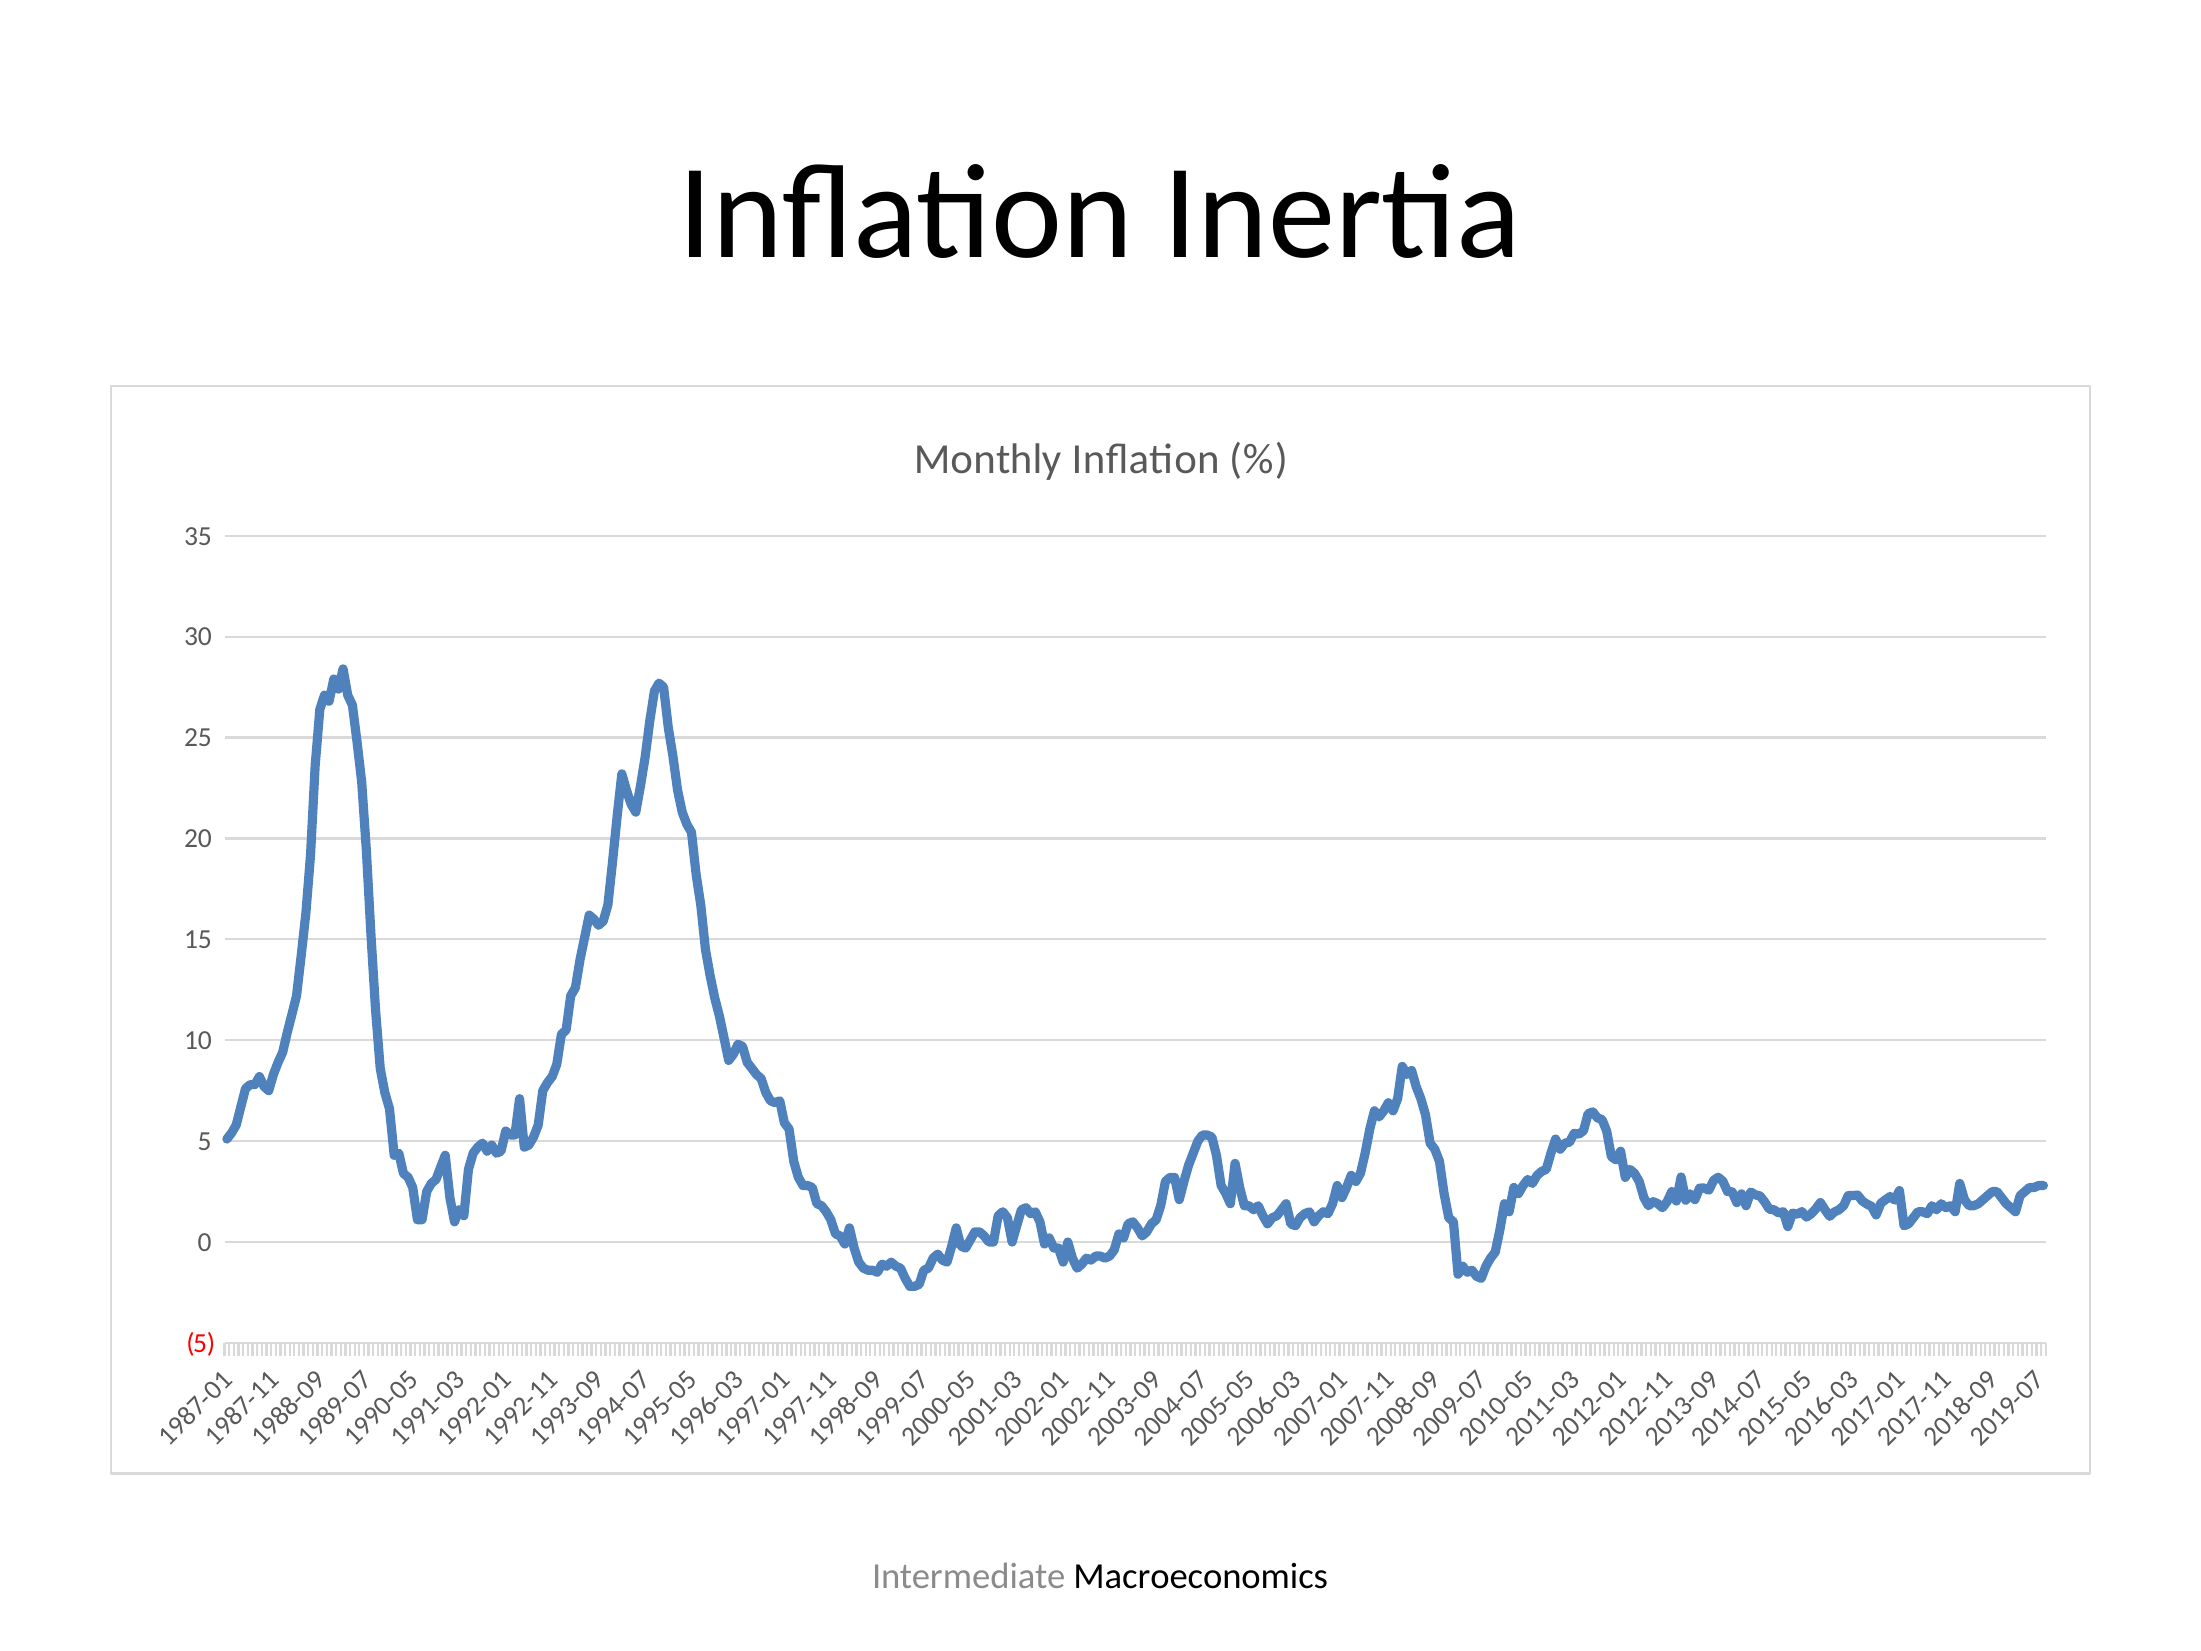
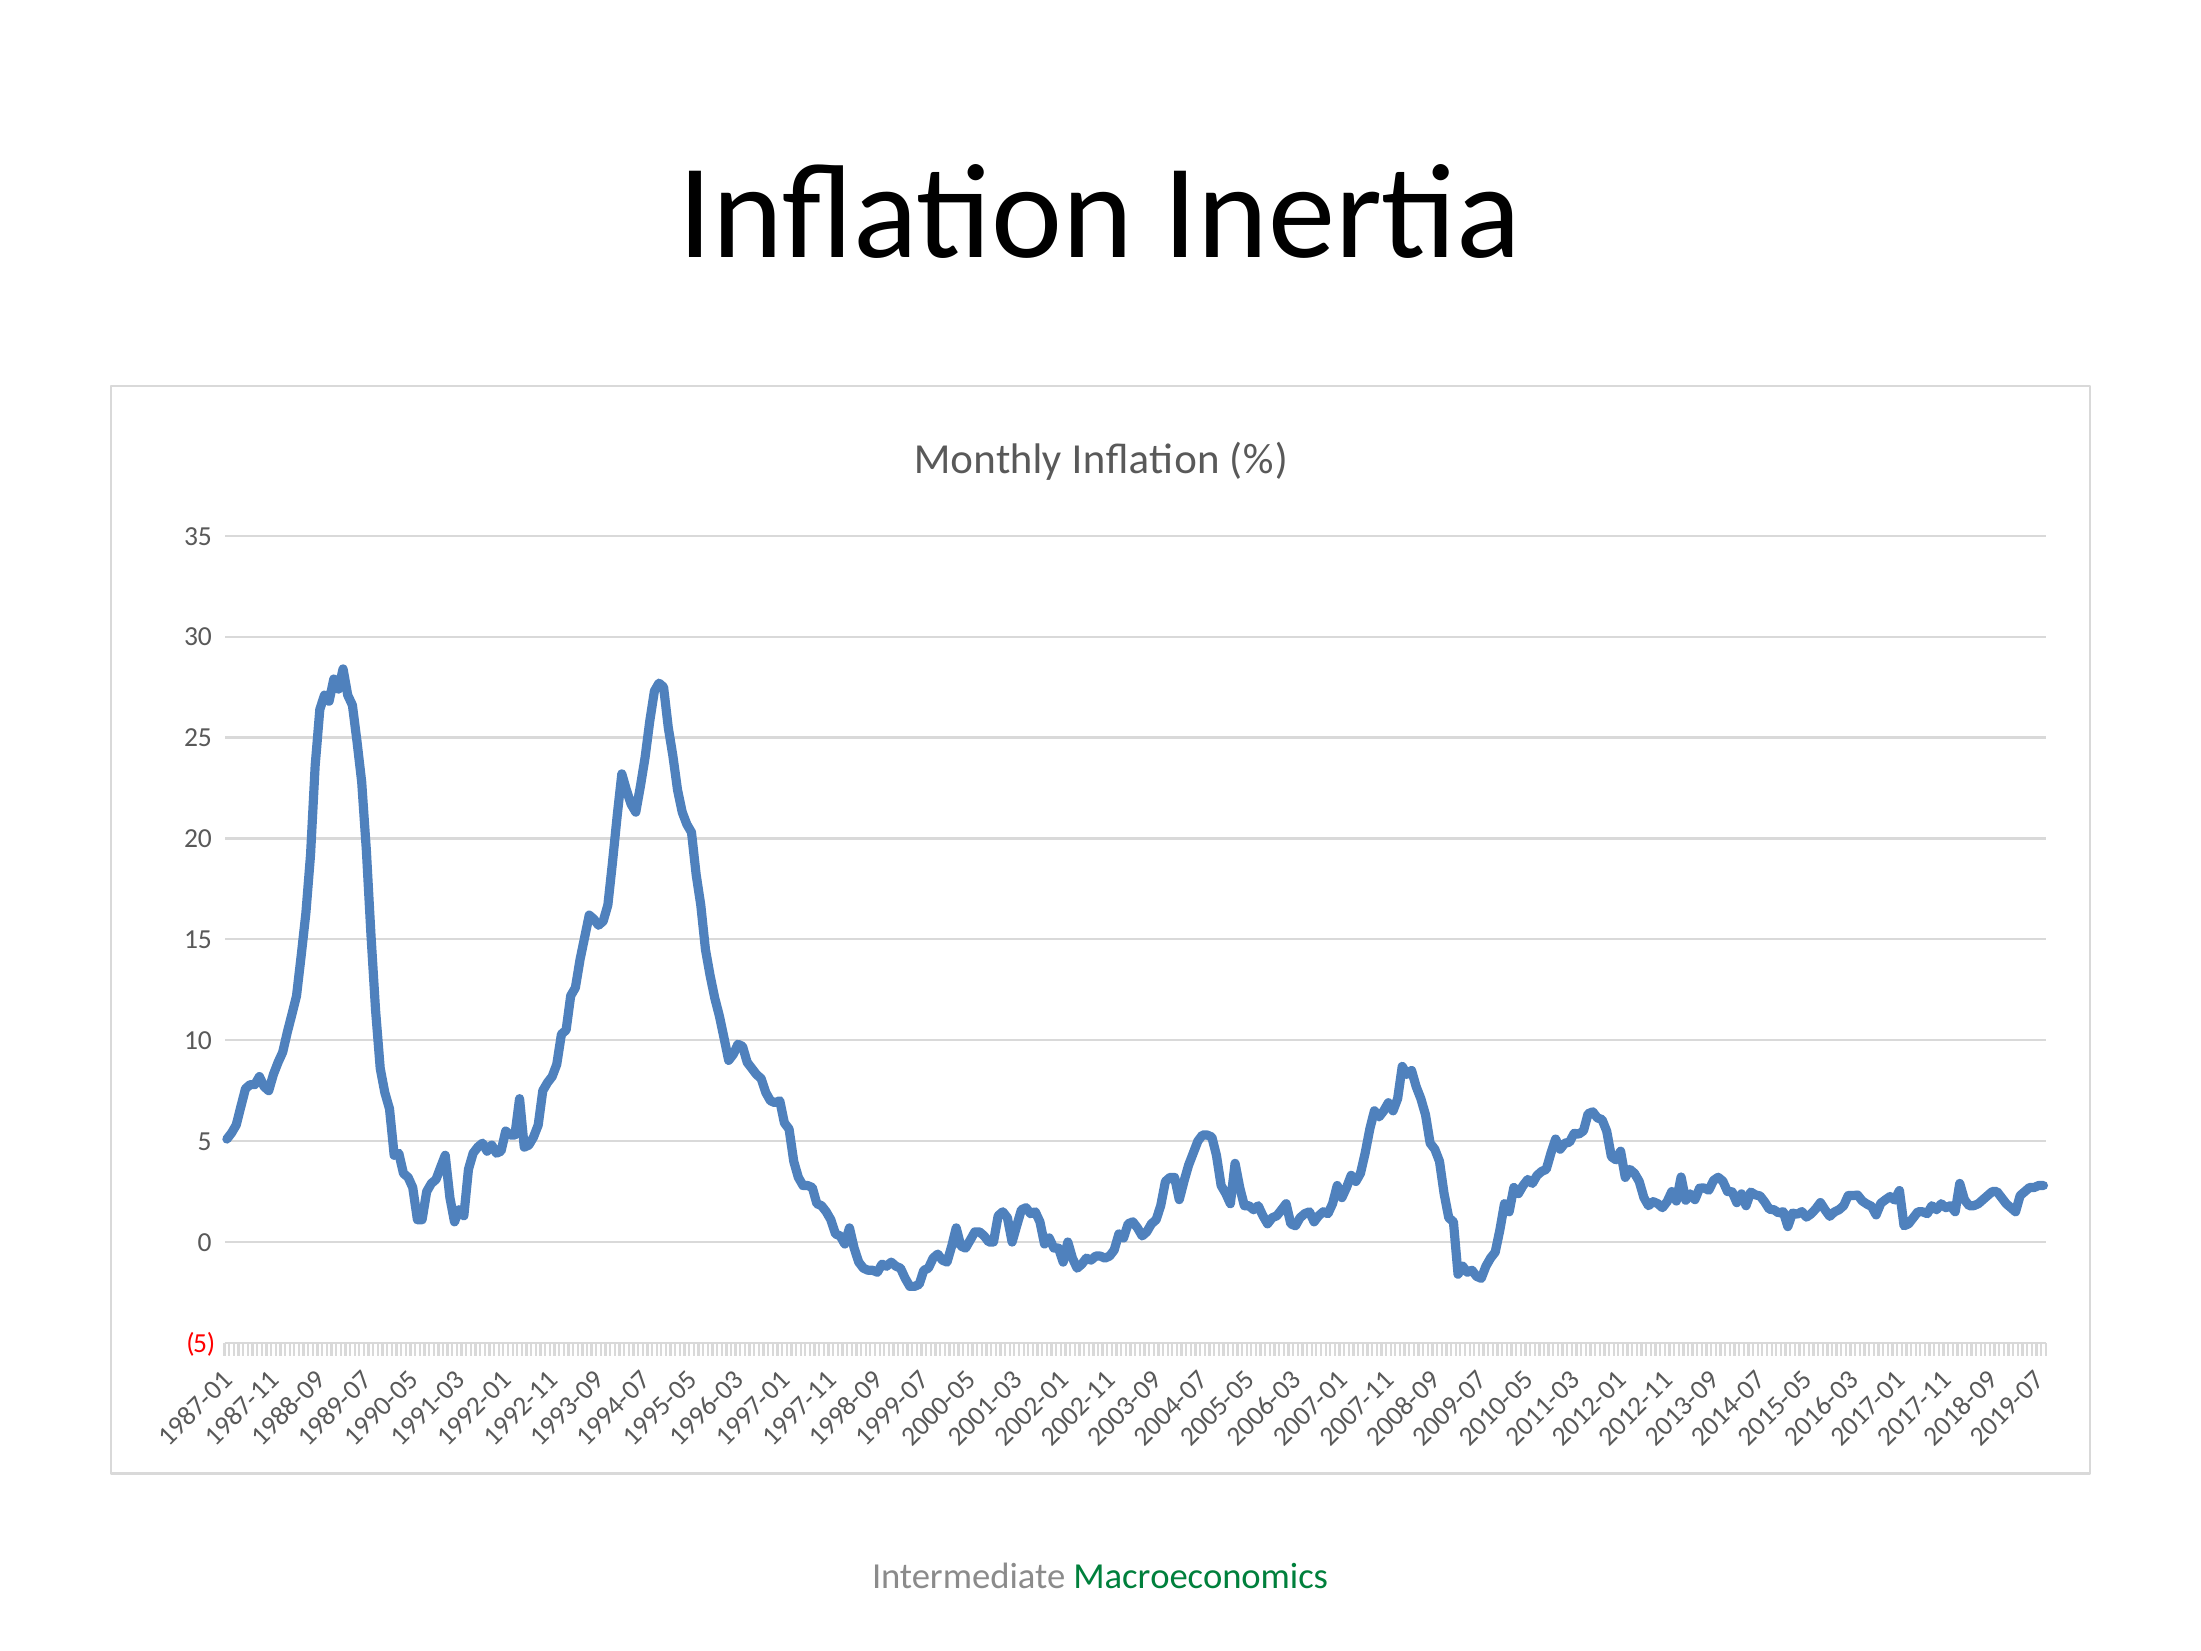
Macroeconomics colour: black -> green (1201, 1576)
